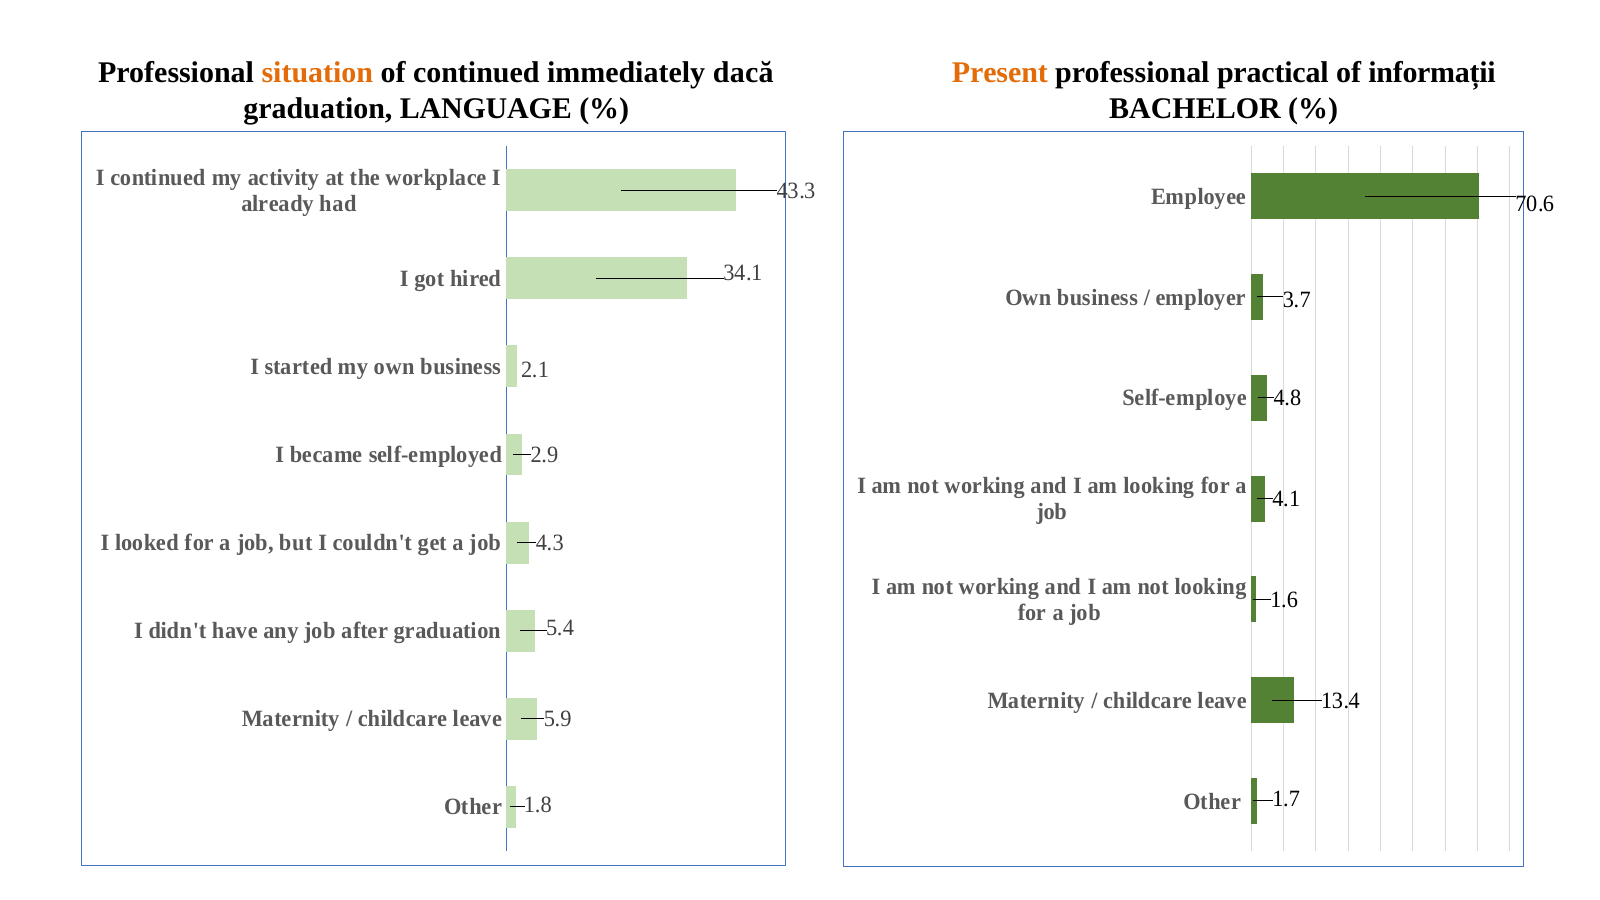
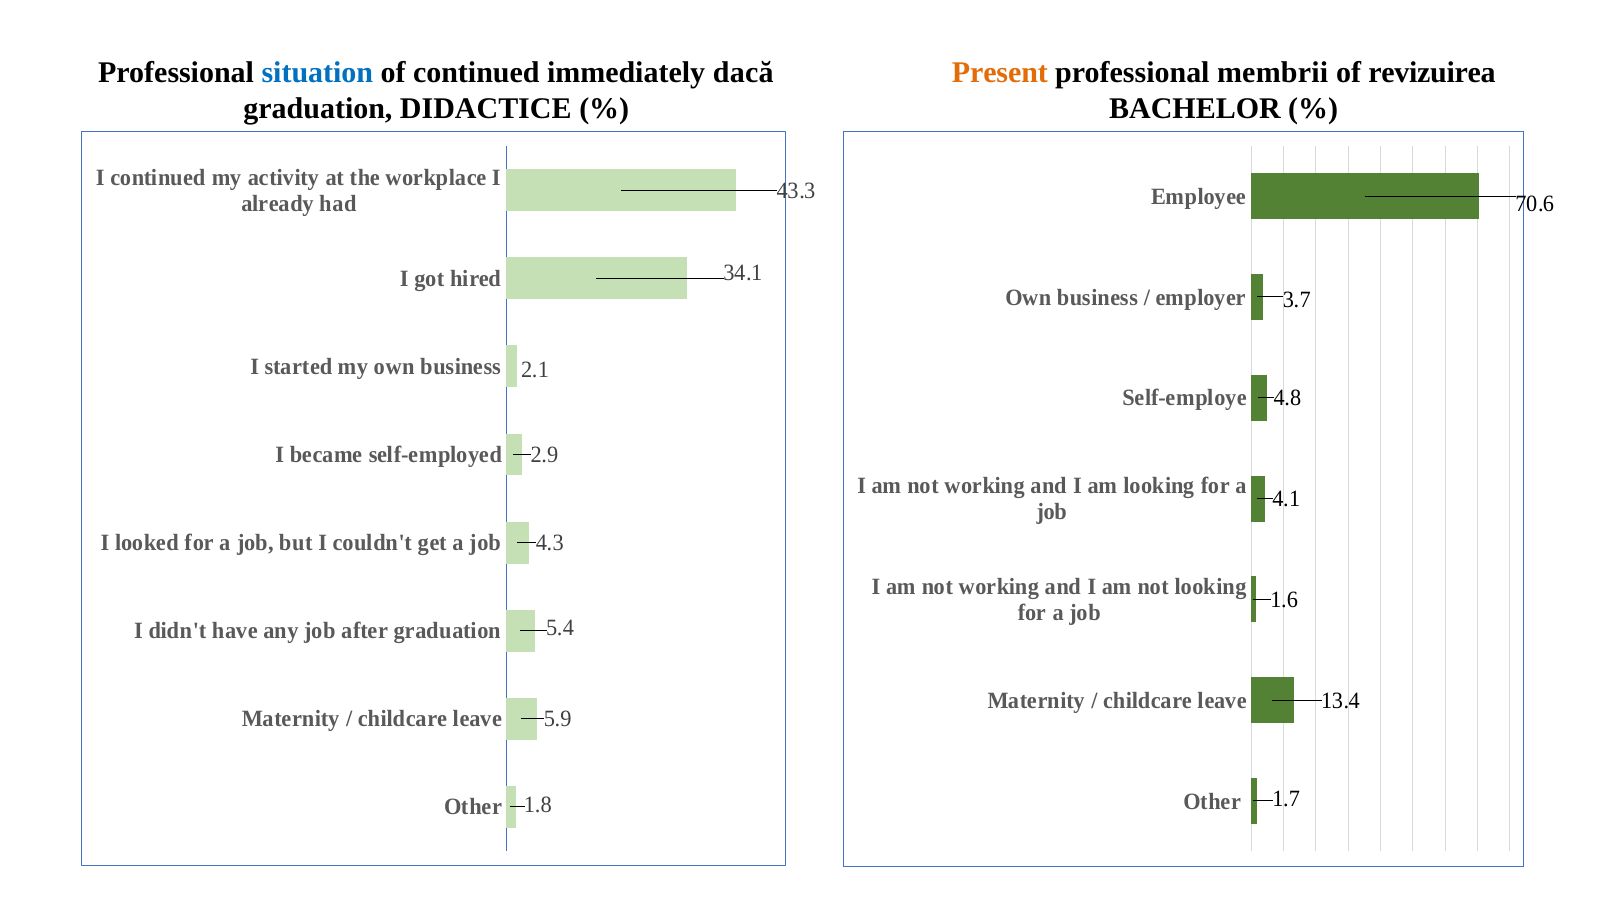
situation colour: orange -> blue (317, 72)
practical: practical -> membrii (1273, 72)
informații: informații -> revizuirea (1432, 72)
LANGUAGE: LANGUAGE -> DIDACTICE (486, 108)
